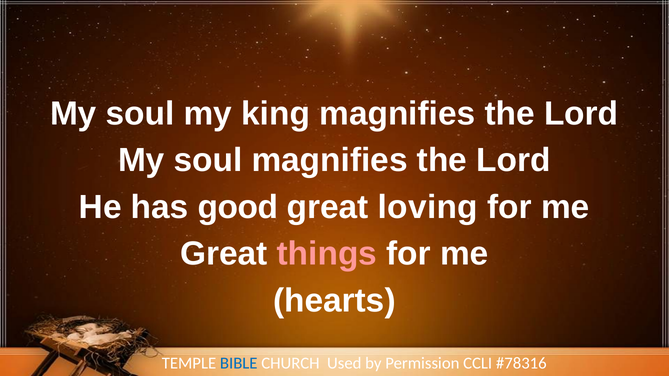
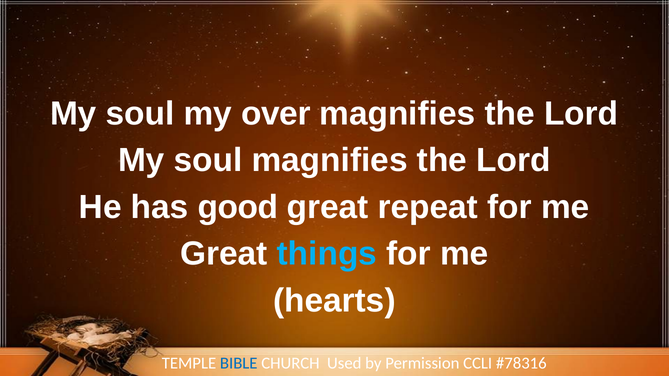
king: king -> over (276, 114)
loving: loving -> repeat (428, 207)
things colour: pink -> light blue (327, 254)
